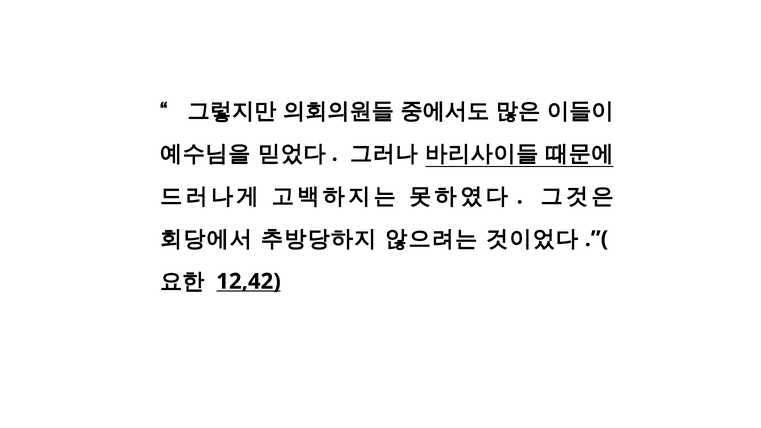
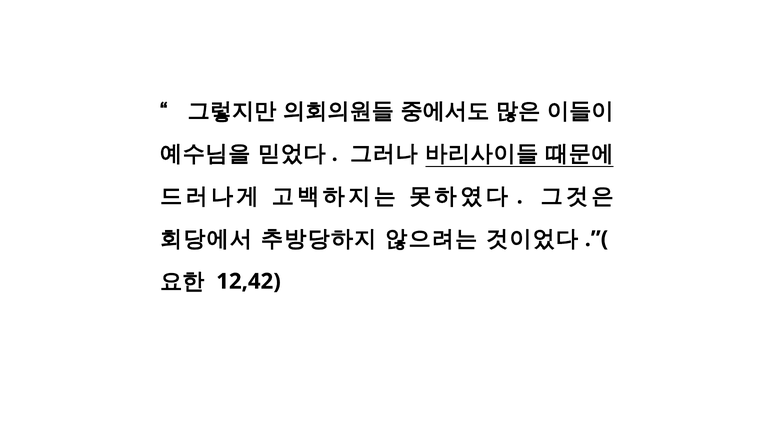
12,42 underline: present -> none (249, 281)
